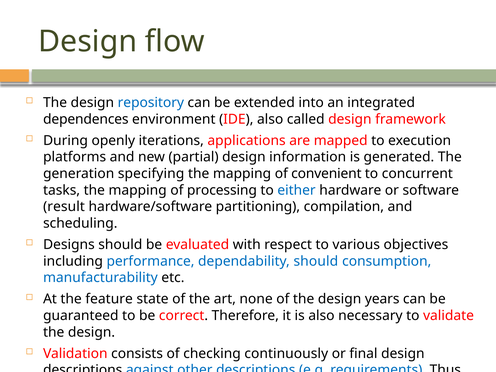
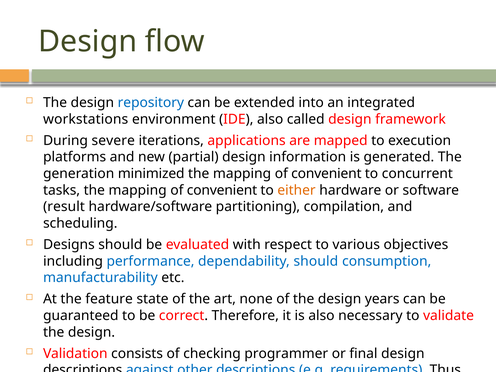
dependences: dependences -> workstations (86, 119)
openly: openly -> severe (113, 141)
specifying: specifying -> minimized (151, 174)
processing: processing -> convenient (222, 190)
either colour: blue -> orange (297, 190)
continuously: continuously -> programmer (286, 354)
